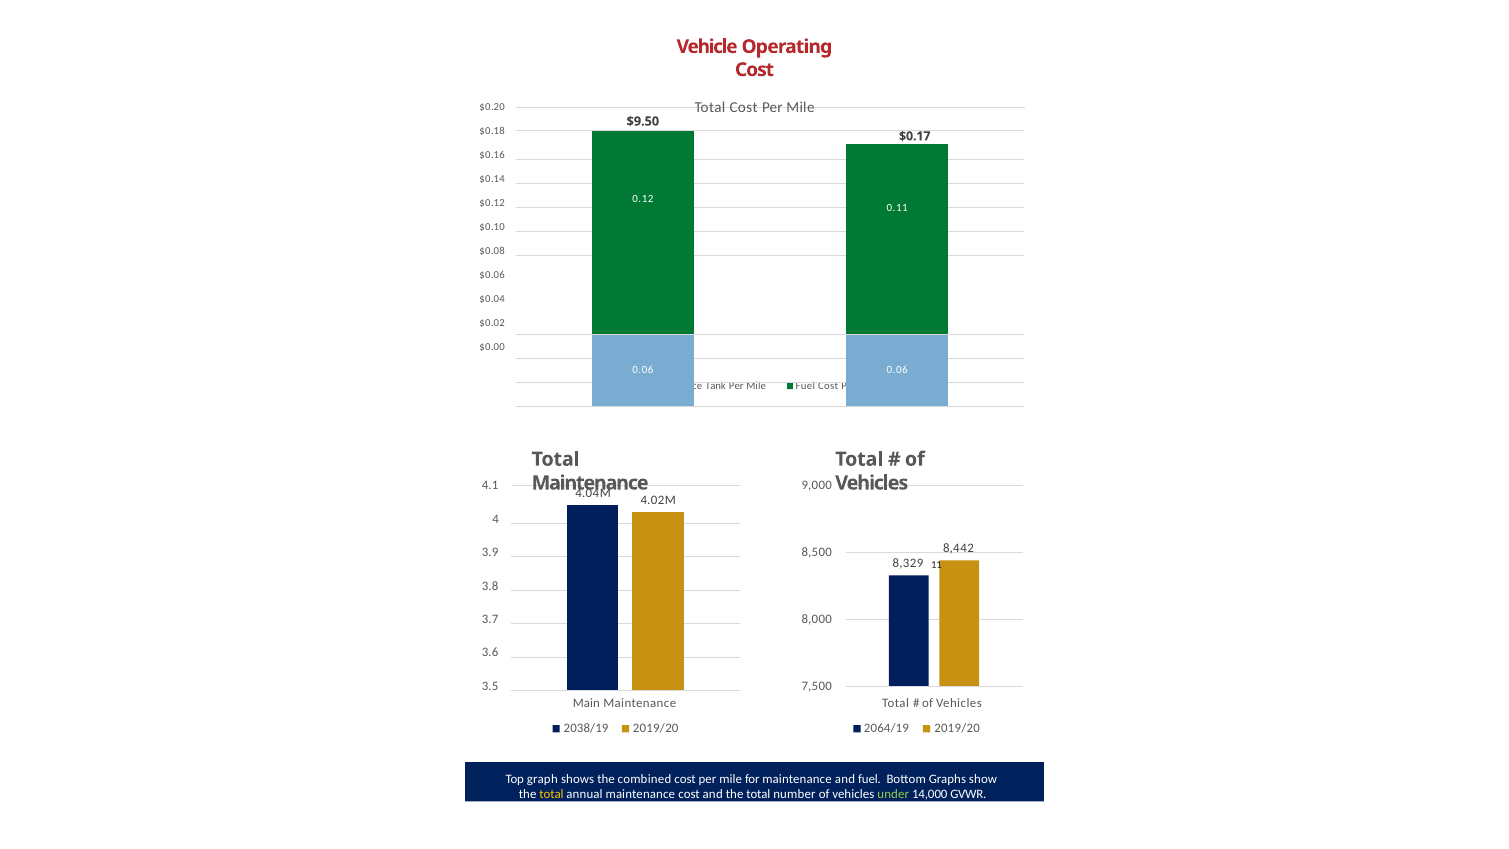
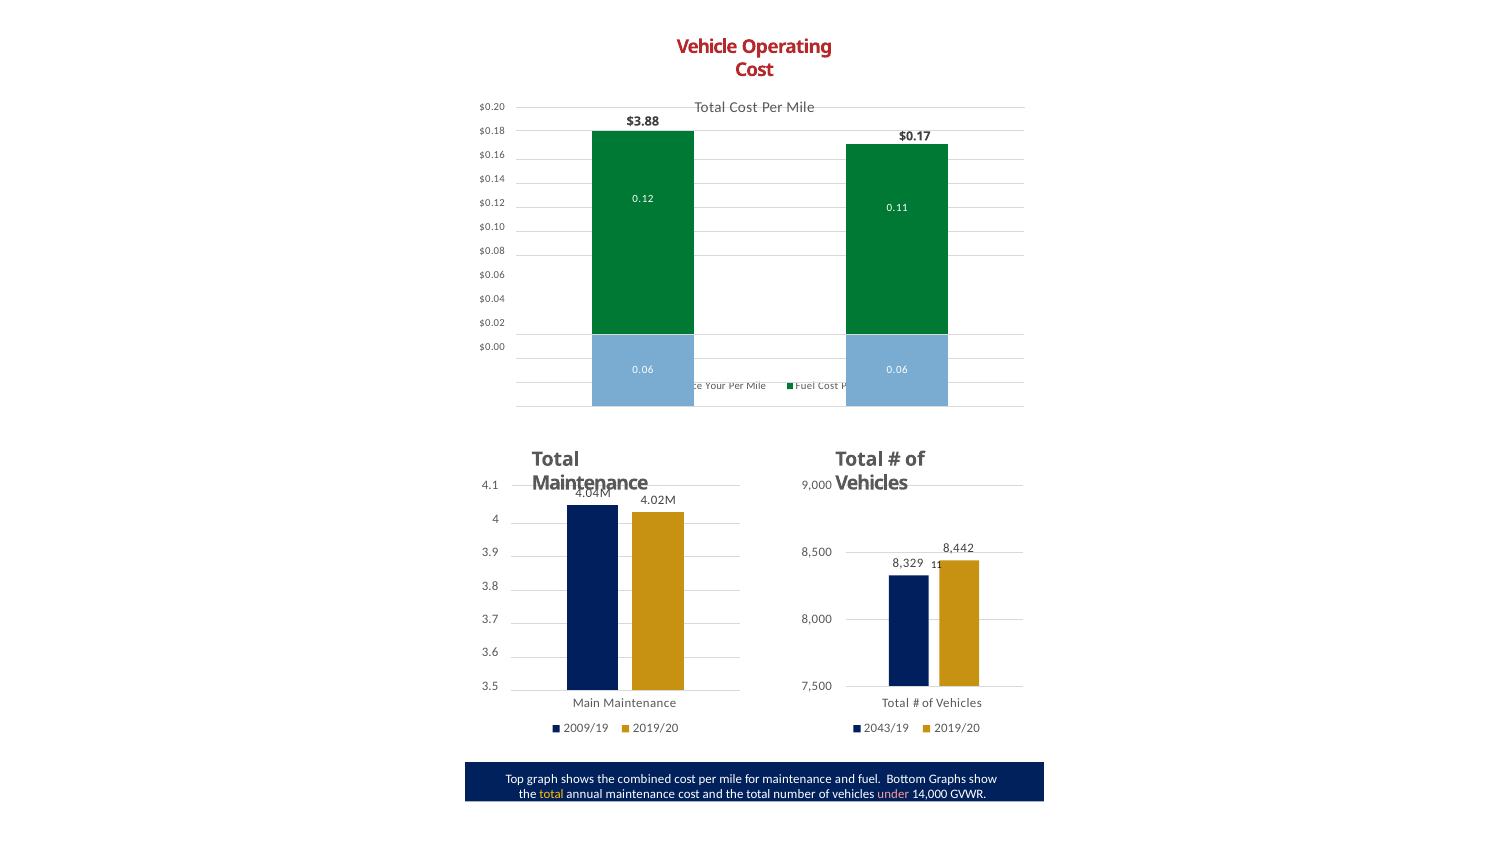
$9.50: $9.50 -> $3.88 (643, 121)
Tank: Tank -> Your (716, 386)
2038/19: 2038/19 -> 2009/19 (586, 728)
2064/19: 2064/19 -> 2043/19 (886, 728)
under colour: light green -> pink (893, 794)
